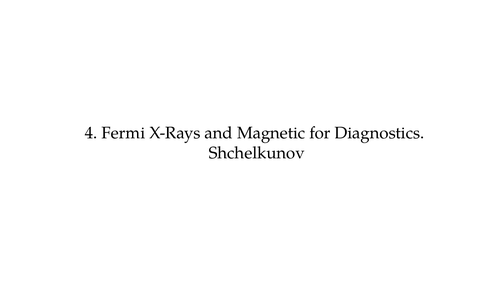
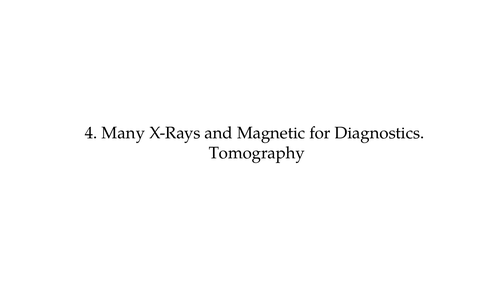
Fermi: Fermi -> Many (123, 133)
Shchelkunov: Shchelkunov -> Tomography (257, 153)
